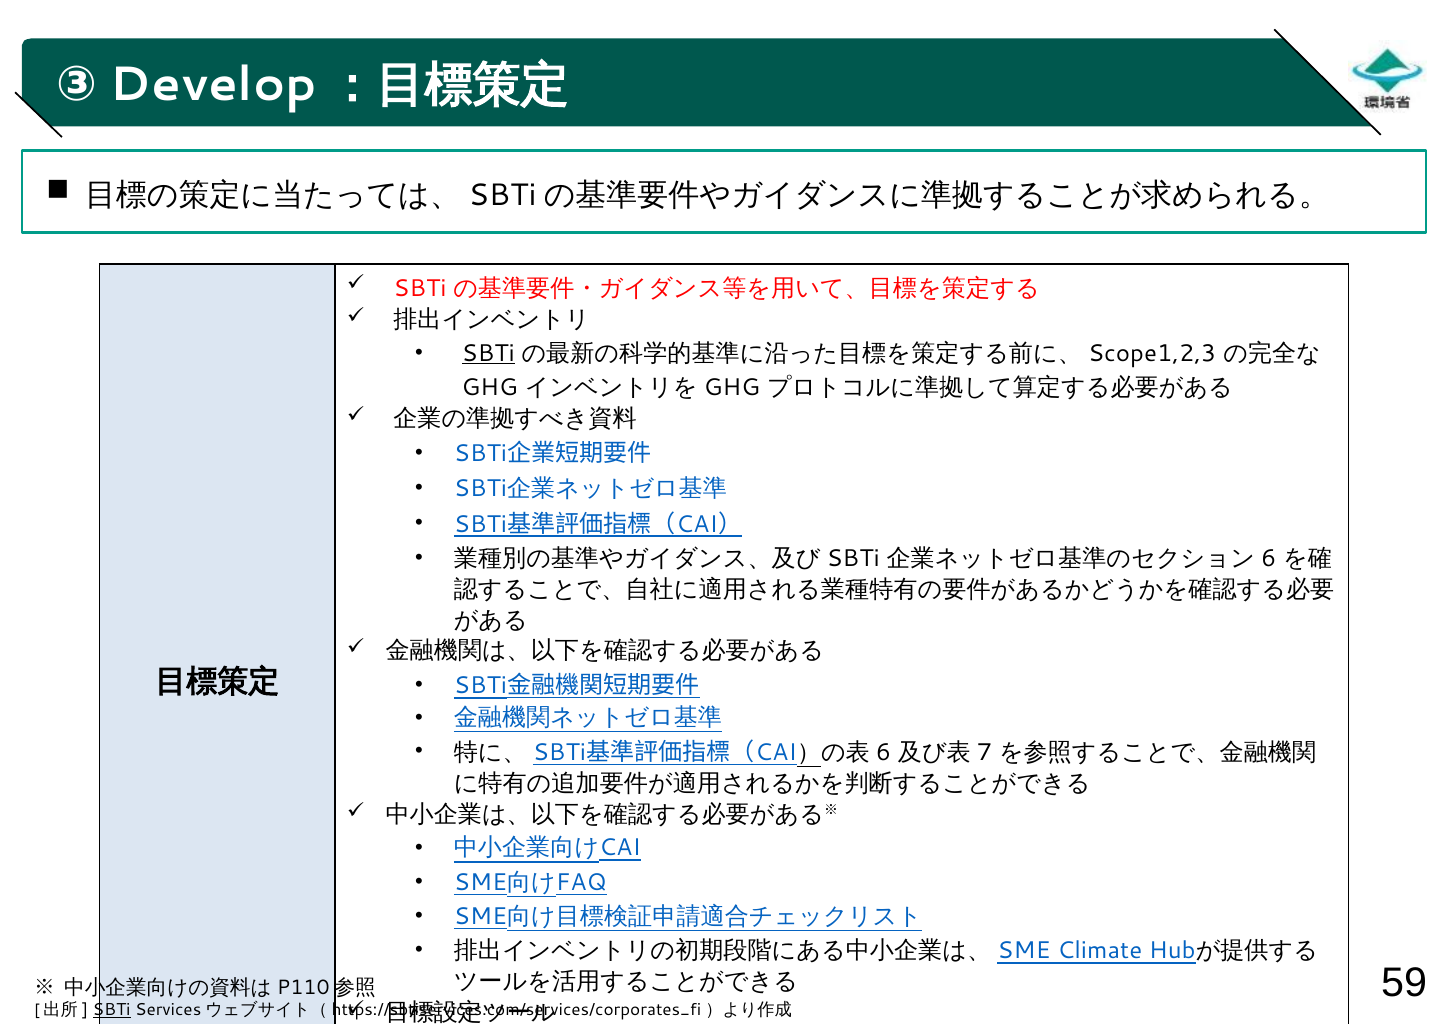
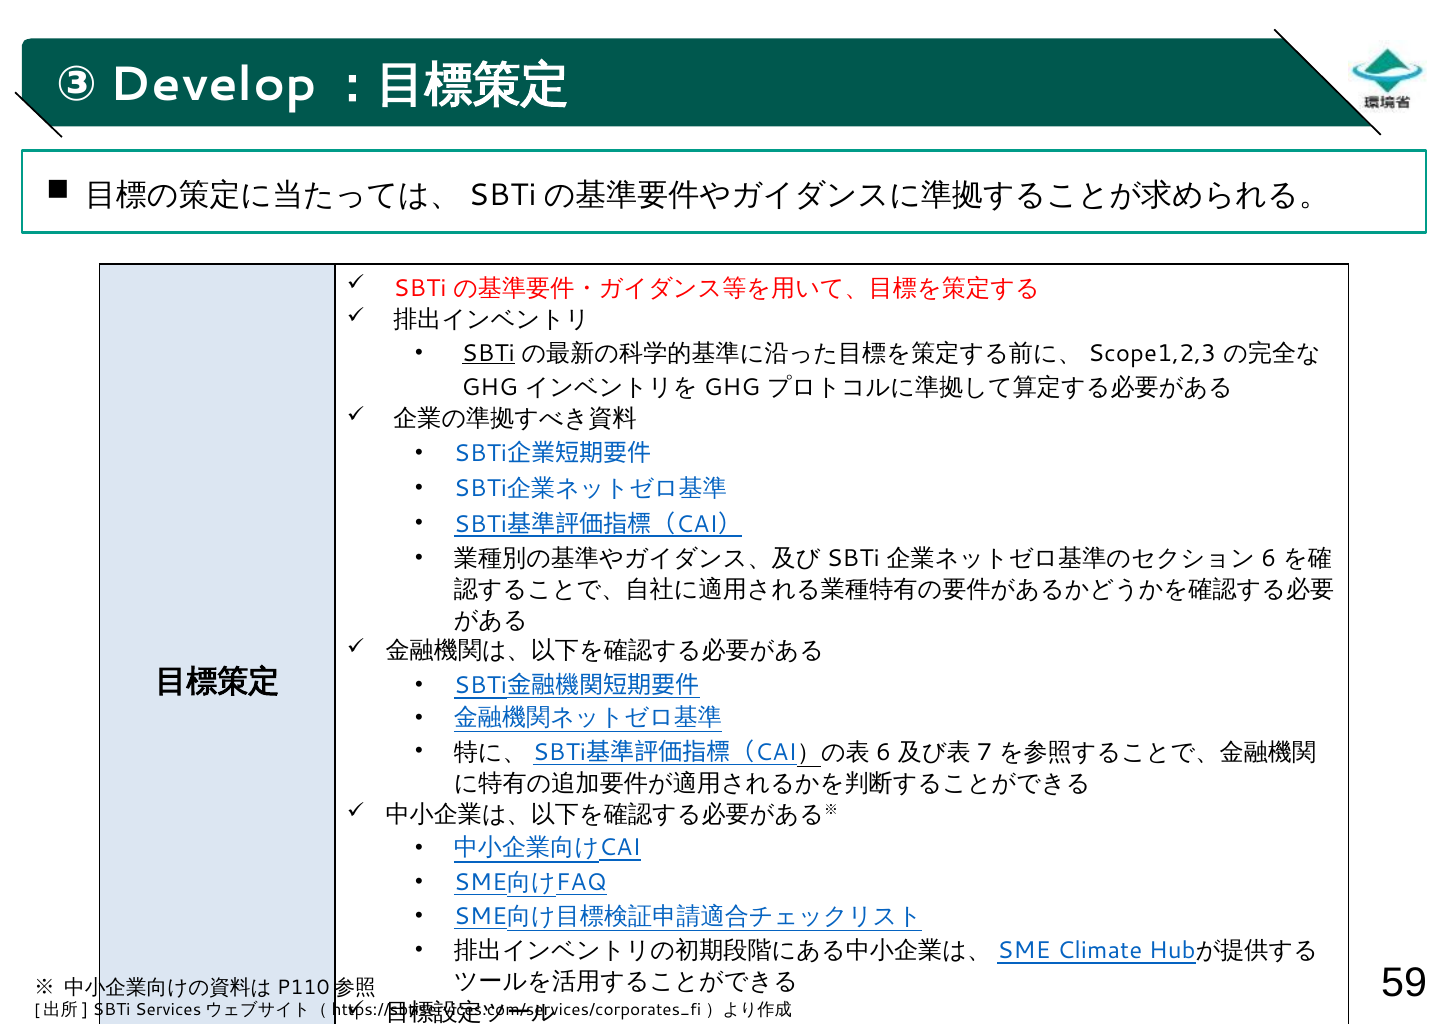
SBTi underline: present -> none (112, 1010)
